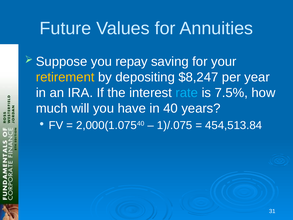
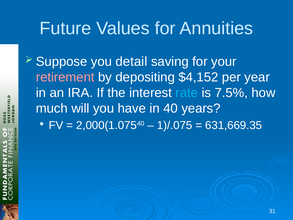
repay: repay -> detail (131, 61)
retirement colour: yellow -> pink (65, 77)
$8,247: $8,247 -> $4,152 (198, 77)
454,513.84: 454,513.84 -> 631,669.35 (234, 125)
